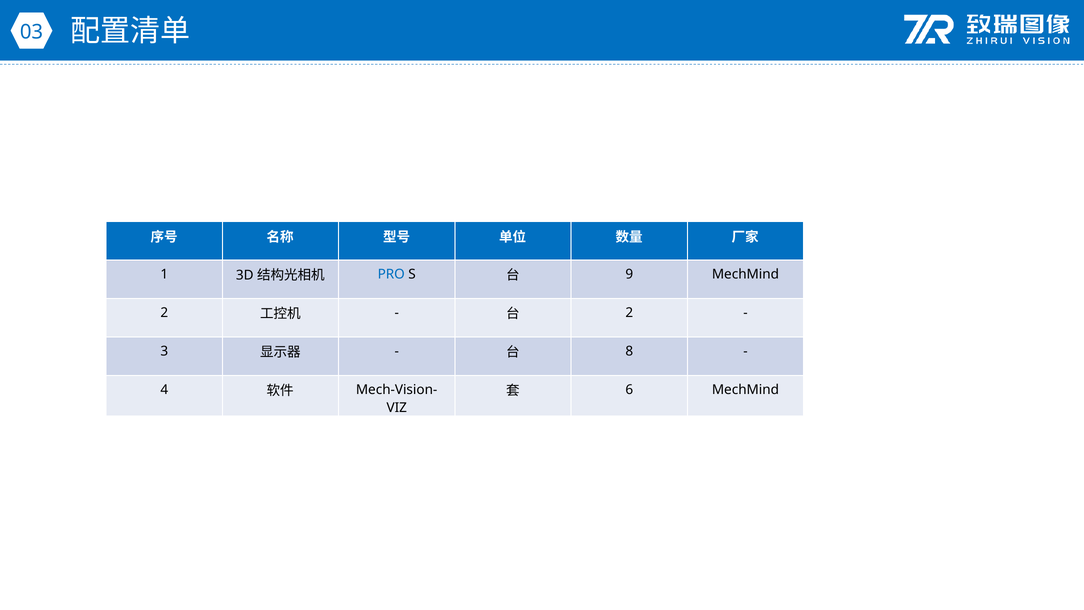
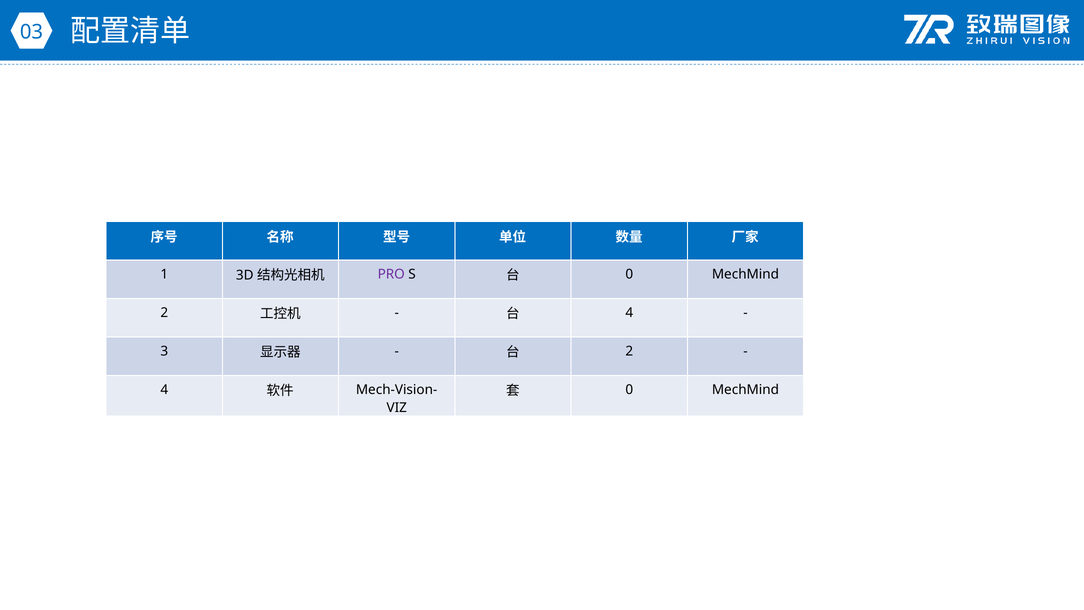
PRO colour: blue -> purple (391, 274)
9: 9 -> 0 (629, 274)
2: 2 -> 4 (629, 313)
8: 8 -> 2 (629, 351)
6: 6 -> 0 (629, 389)
